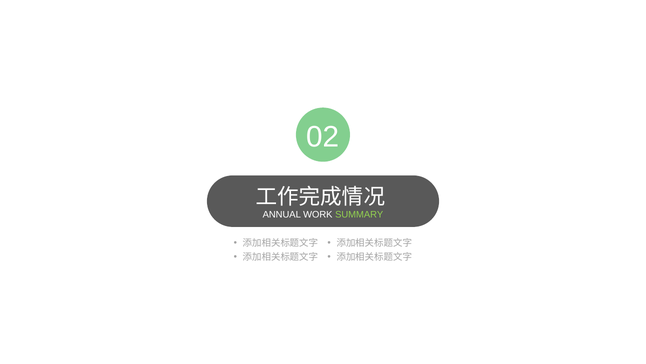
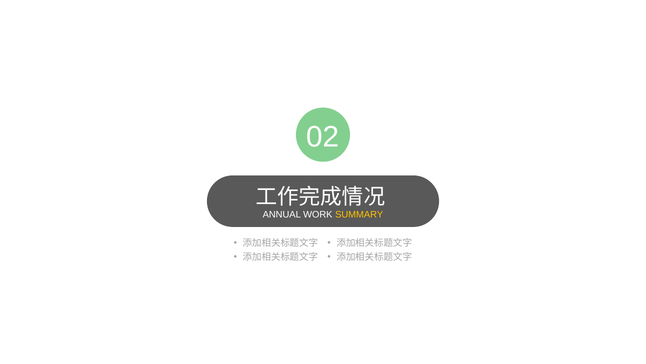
SUMMARY colour: light green -> yellow (359, 214)
